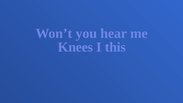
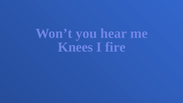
this: this -> fire (115, 47)
